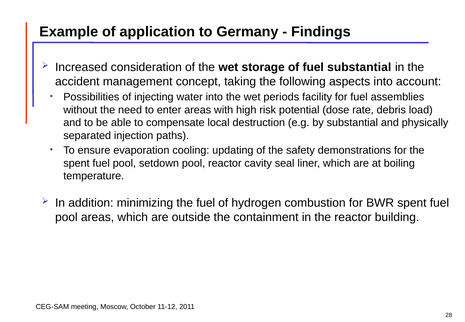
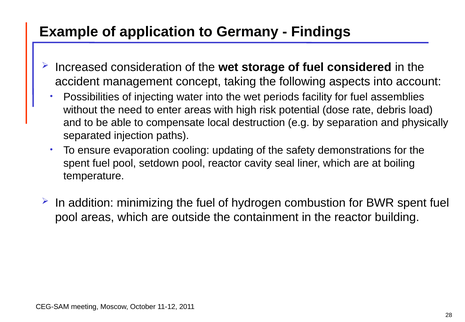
fuel substantial: substantial -> considered (359, 67)
by substantial: substantial -> separation (352, 123)
